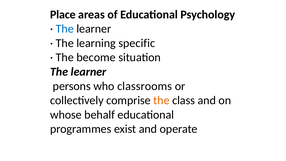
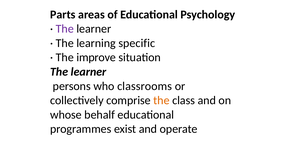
Place: Place -> Parts (63, 15)
The colour: blue -> purple (65, 29)
become: become -> improve (96, 57)
